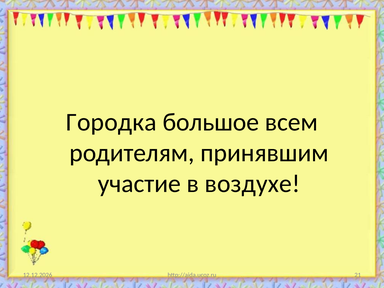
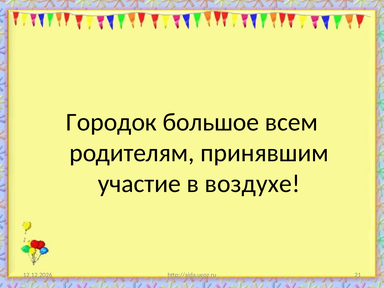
Городка: Городка -> Городок (111, 122)
